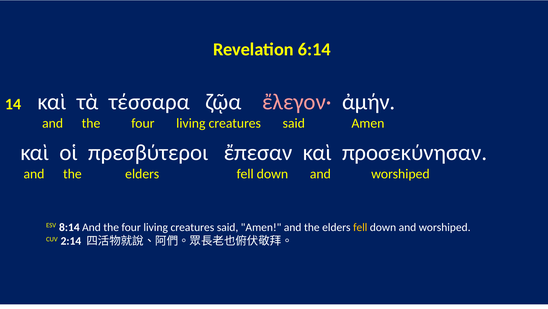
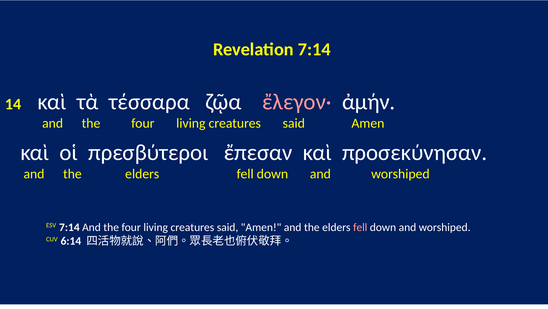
Revelation 6:14: 6:14 -> 7:14 (314, 49)
ESV 8:14: 8:14 -> 7:14 (69, 227)
fell colour: yellow -> pink (360, 227)
2:14: 2:14 -> 6:14 (71, 241)
